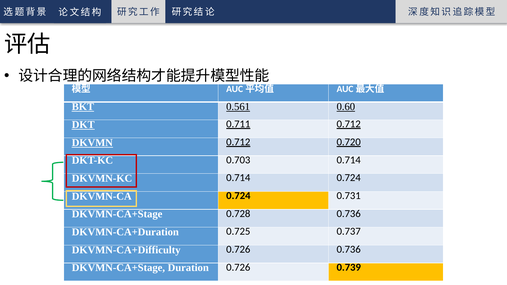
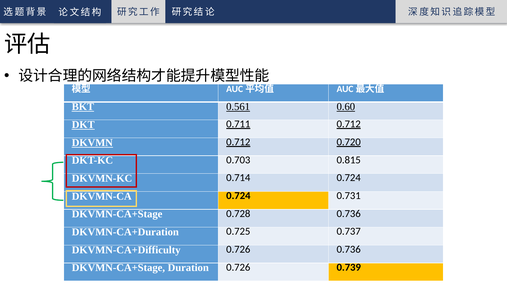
0.703 0.714: 0.714 -> 0.815 (349, 160)
